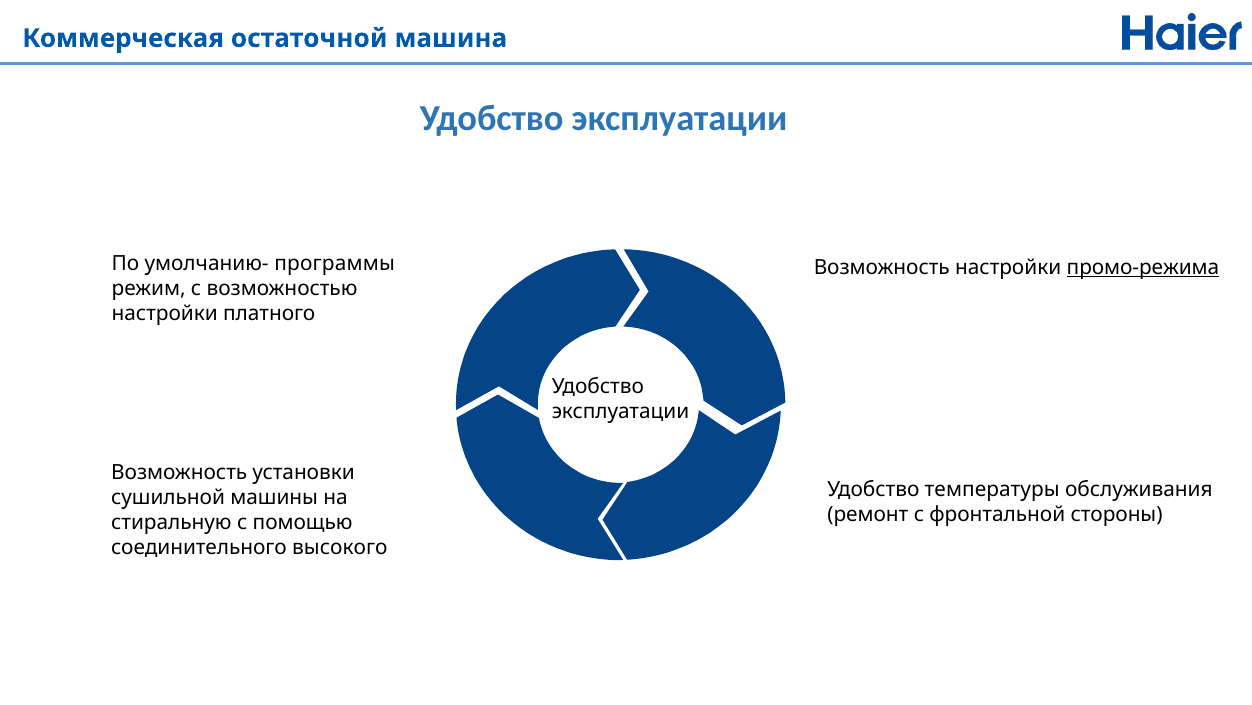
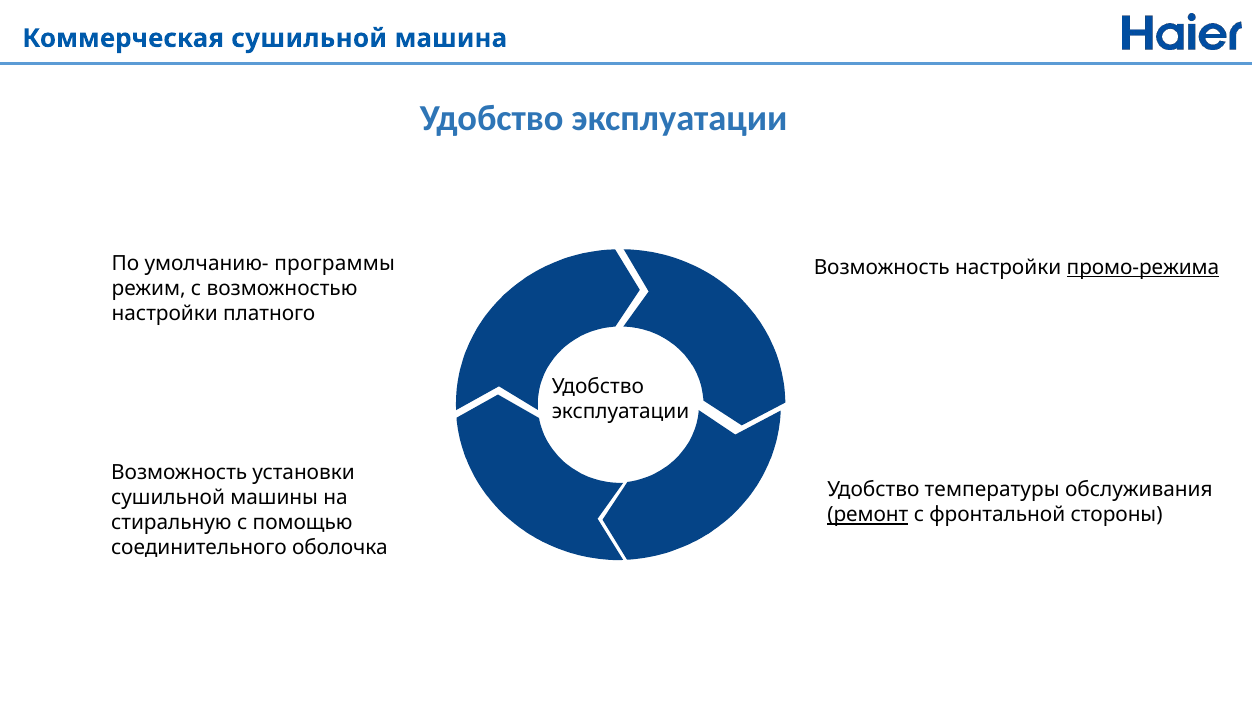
Коммерческая остаточной: остаточной -> сушильной (309, 38)
ремонт underline: none -> present (868, 515)
высокого: высокого -> оболочка (340, 547)
